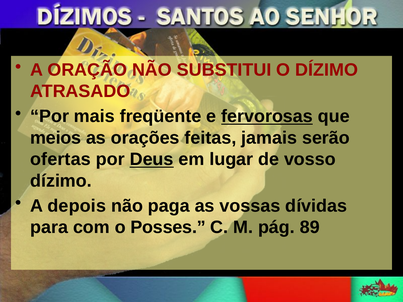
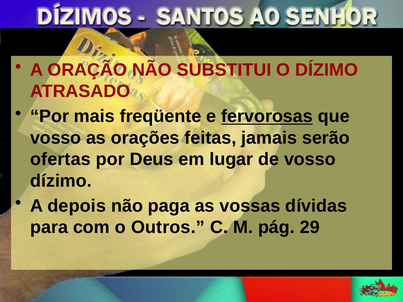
meios: meios -> vosso (56, 138)
Deus underline: present -> none (152, 159)
Posses: Posses -> Outros (168, 228)
89: 89 -> 29 (310, 228)
